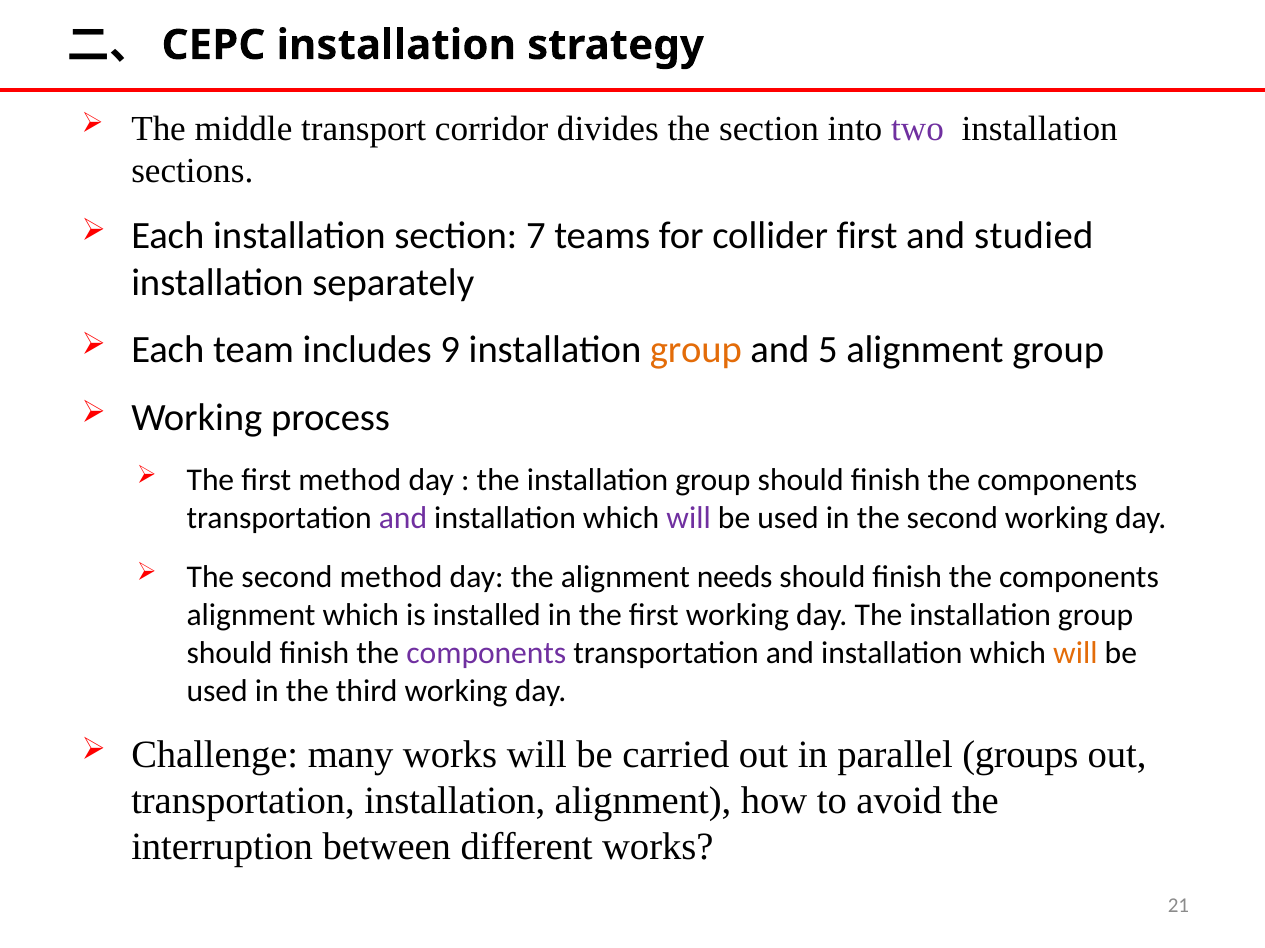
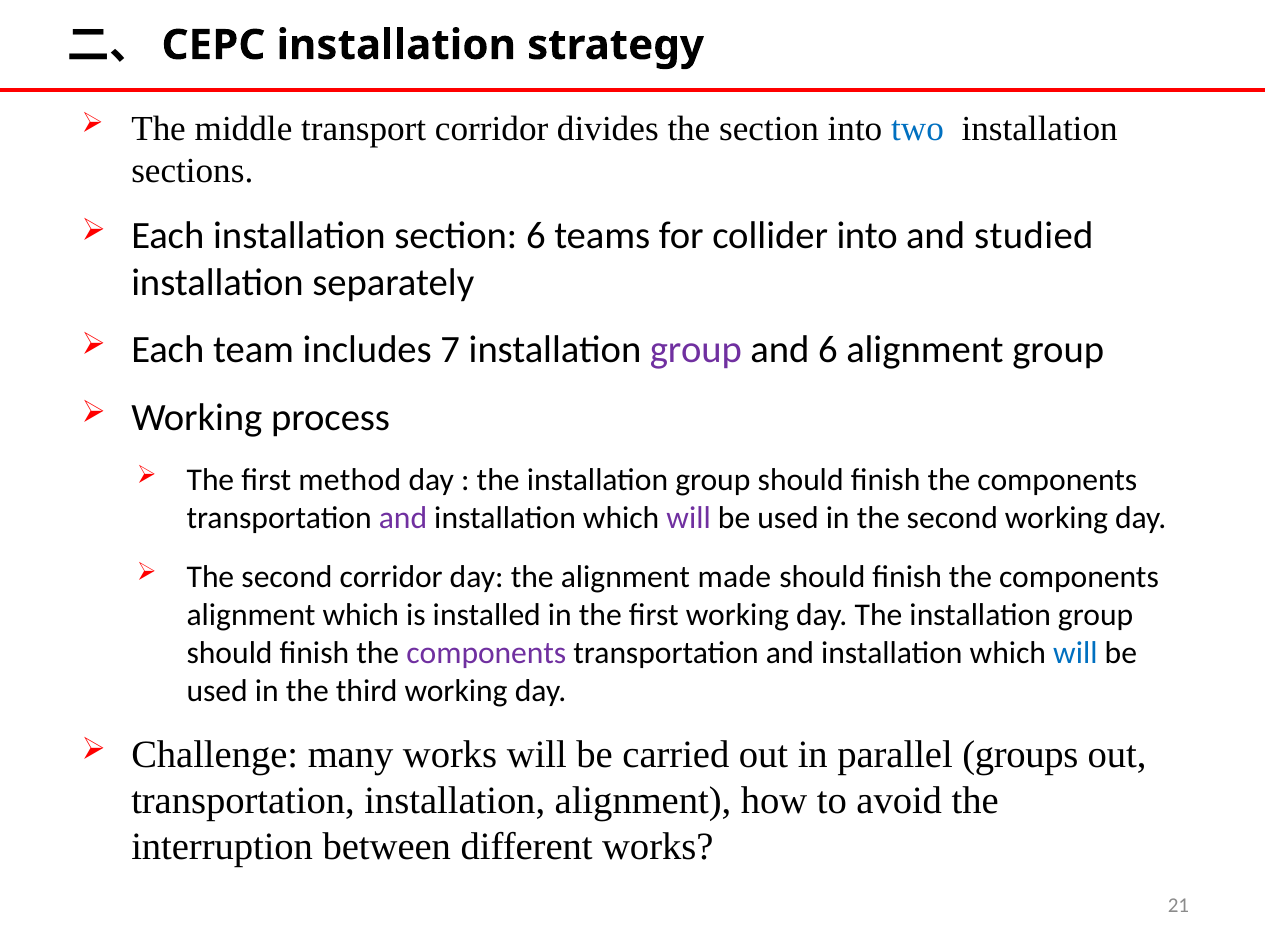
two colour: purple -> blue (918, 129)
section 7: 7 -> 6 (536, 236)
collider first: first -> into (867, 236)
9: 9 -> 7 (450, 350)
group colour: orange -> purple (696, 350)
and 5: 5 -> 6 (828, 350)
second method: method -> corridor (391, 577)
needs: needs -> made (734, 577)
will colour: orange -> blue (1075, 653)
